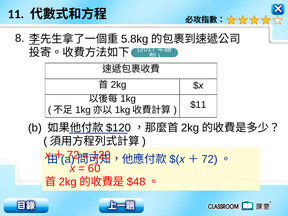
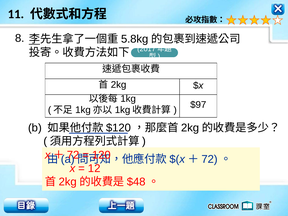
$11: $11 -> $97 (198, 105)
60: 60 -> 12 (94, 168)
